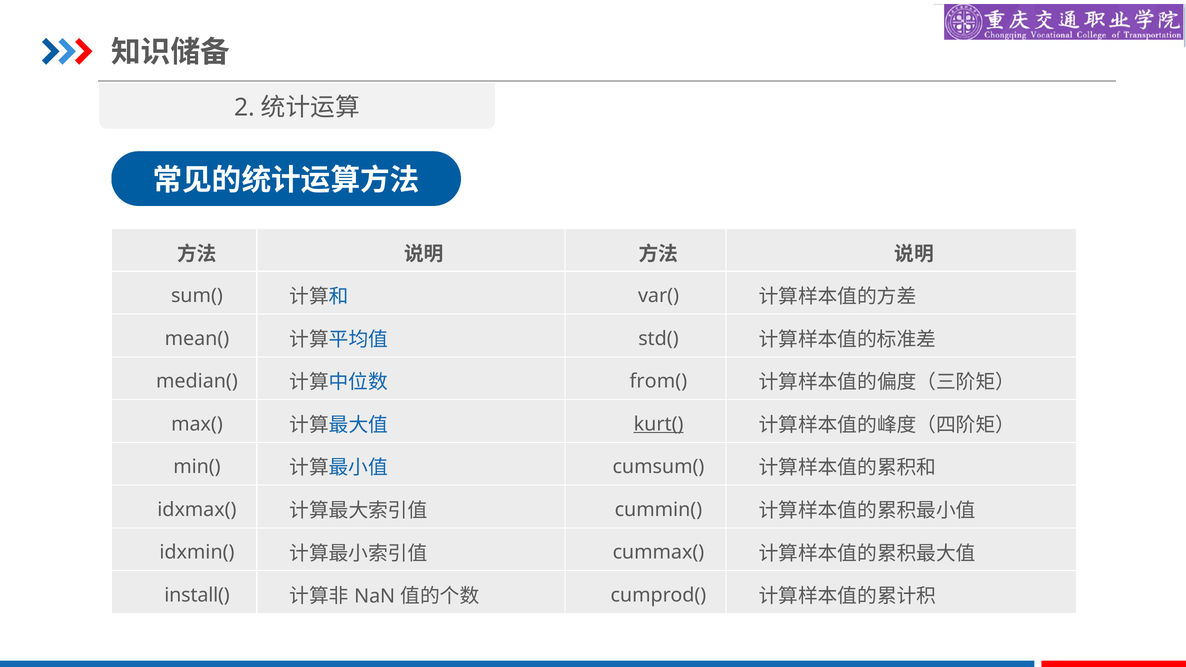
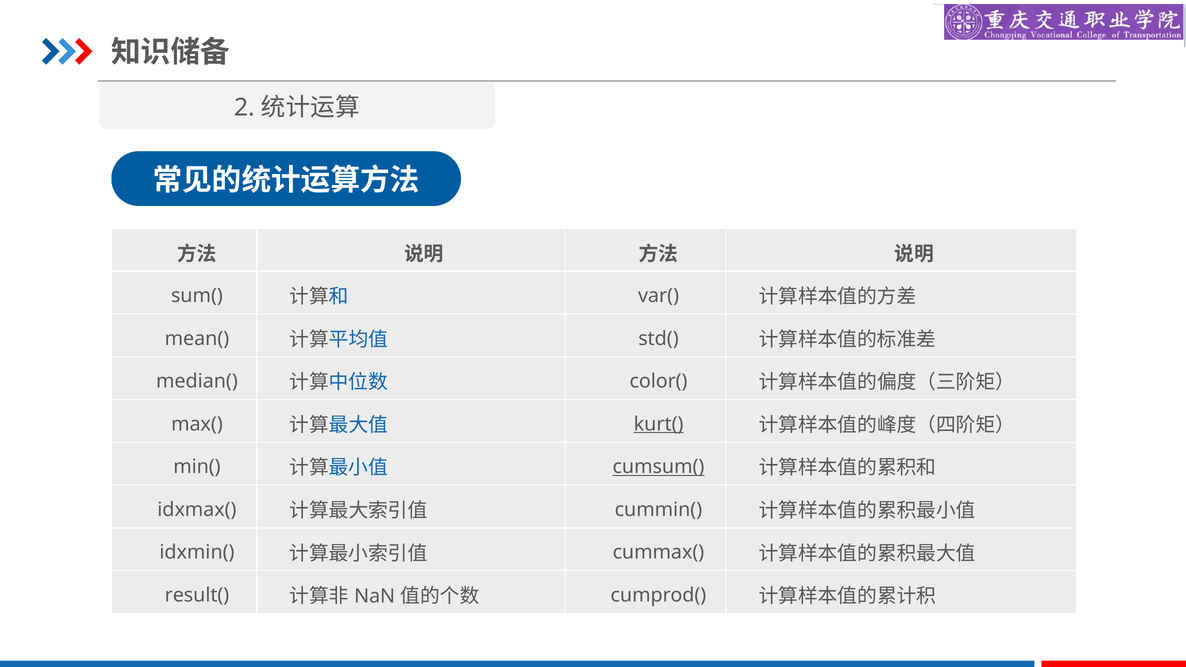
from(: from( -> color( (659, 382)
cumsum( underline: none -> present (658, 467)
install(: install( -> result( (197, 596)
